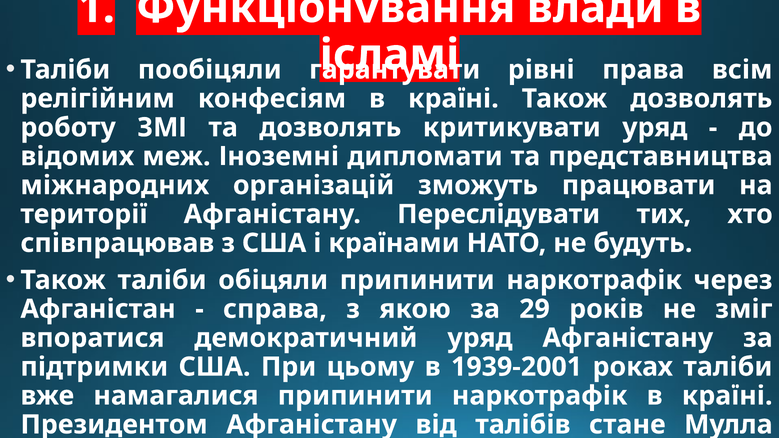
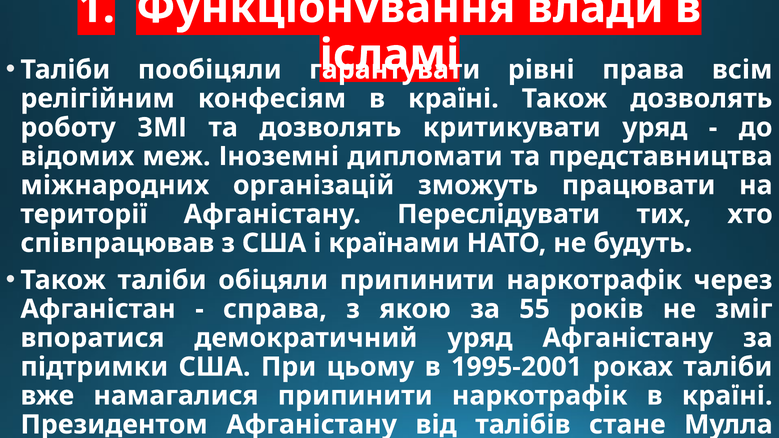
29: 29 -> 55 (534, 309)
1939-2001: 1939-2001 -> 1995-2001 (517, 367)
